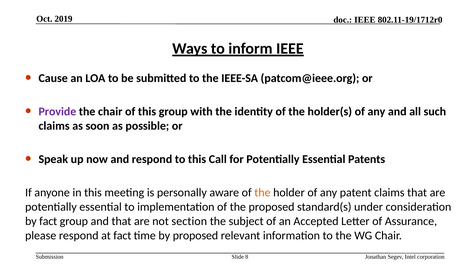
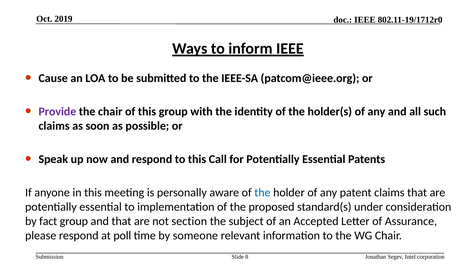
the colour: orange -> blue (262, 192)
at fact: fact -> poll (122, 235)
by proposed: proposed -> someone (195, 235)
